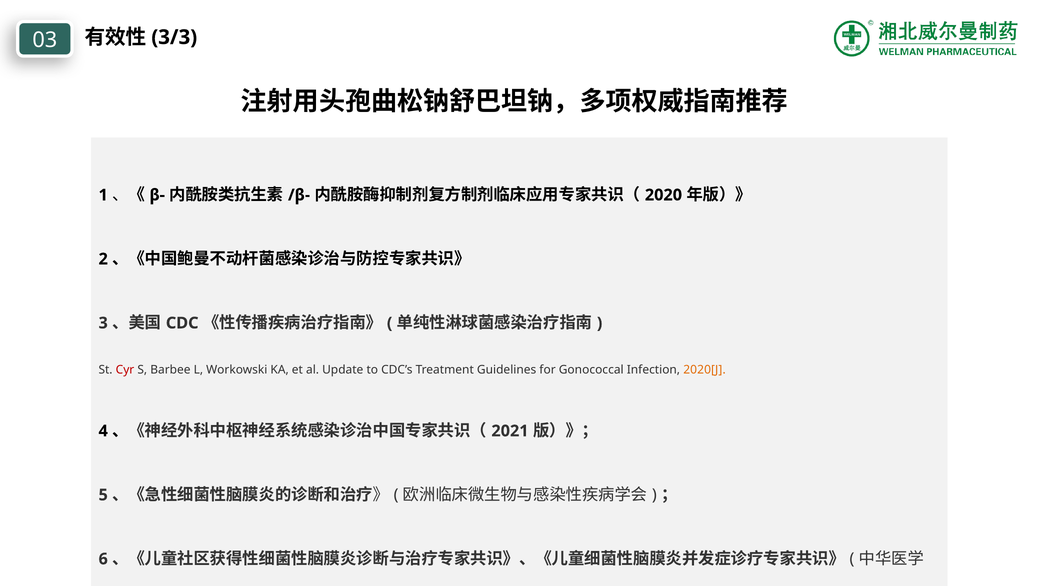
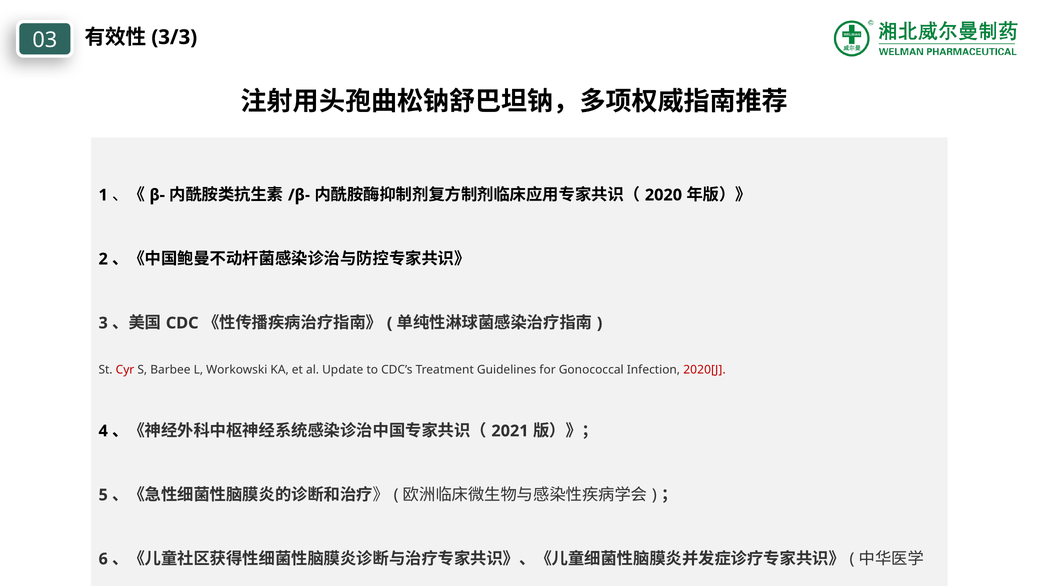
2020[J colour: orange -> red (705, 370)
